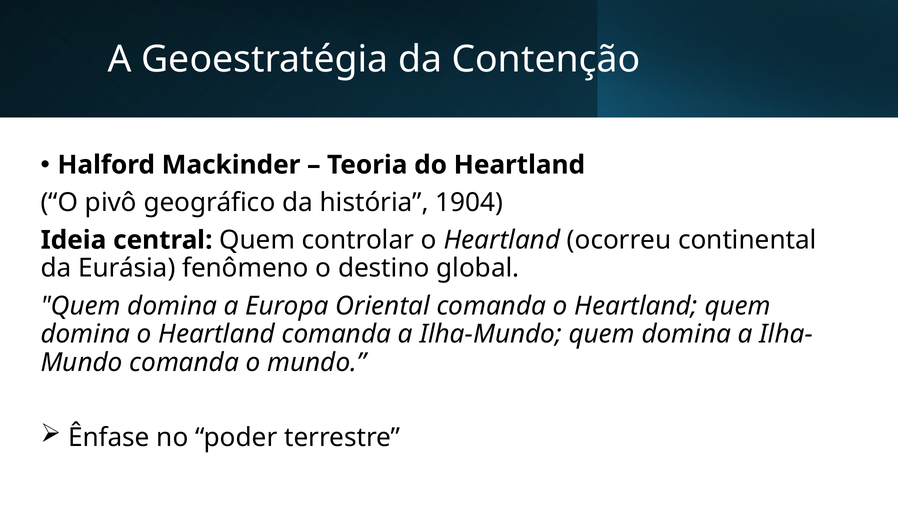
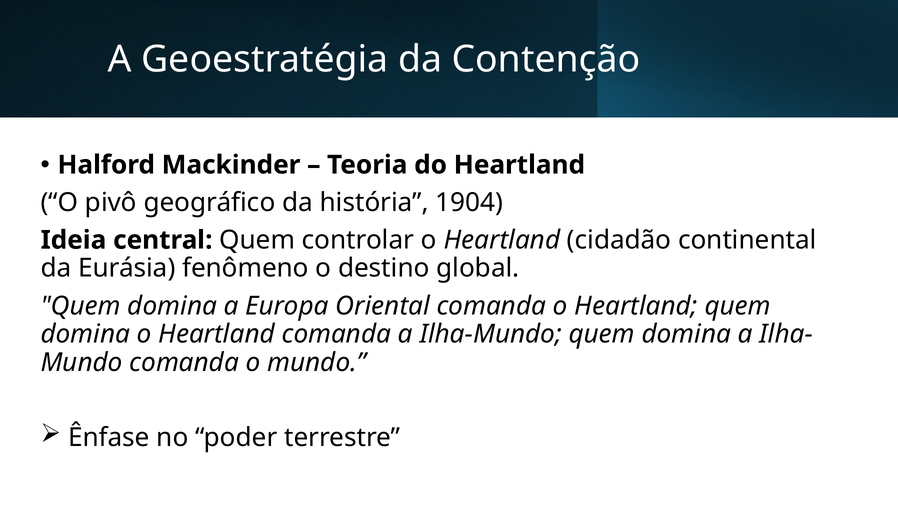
ocorreu: ocorreu -> cidadão (619, 240)
